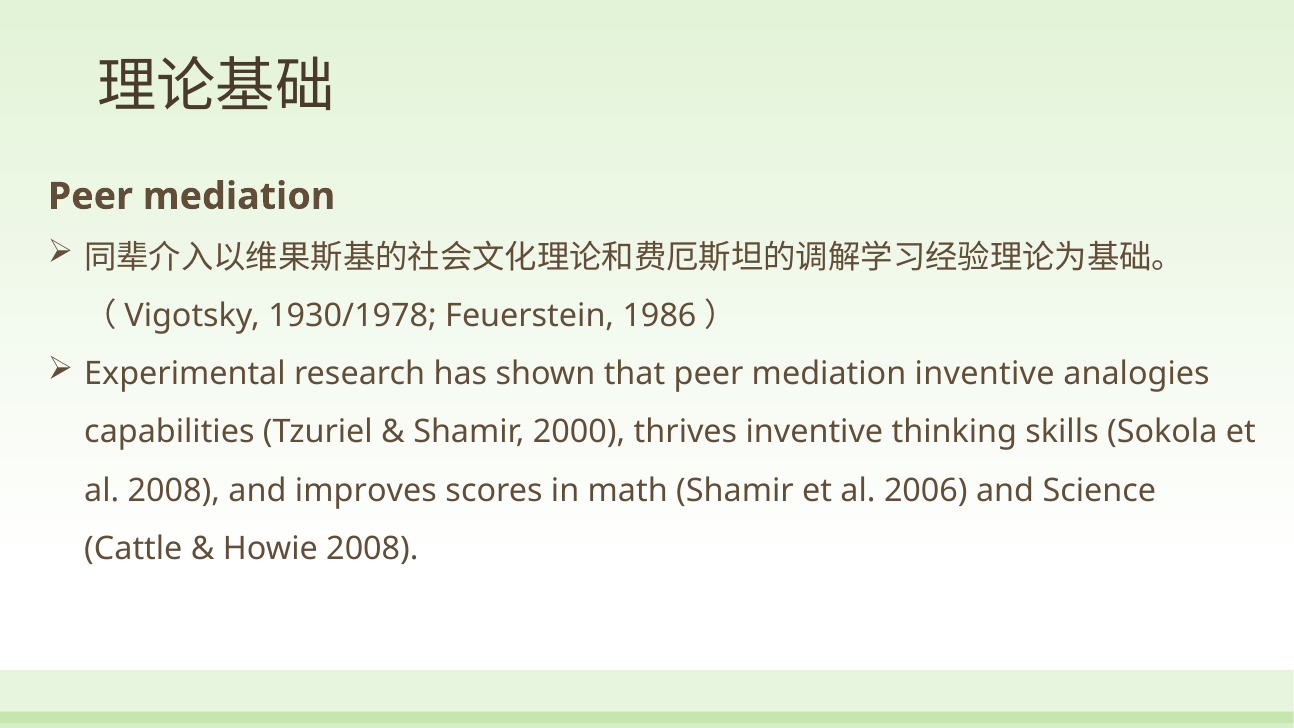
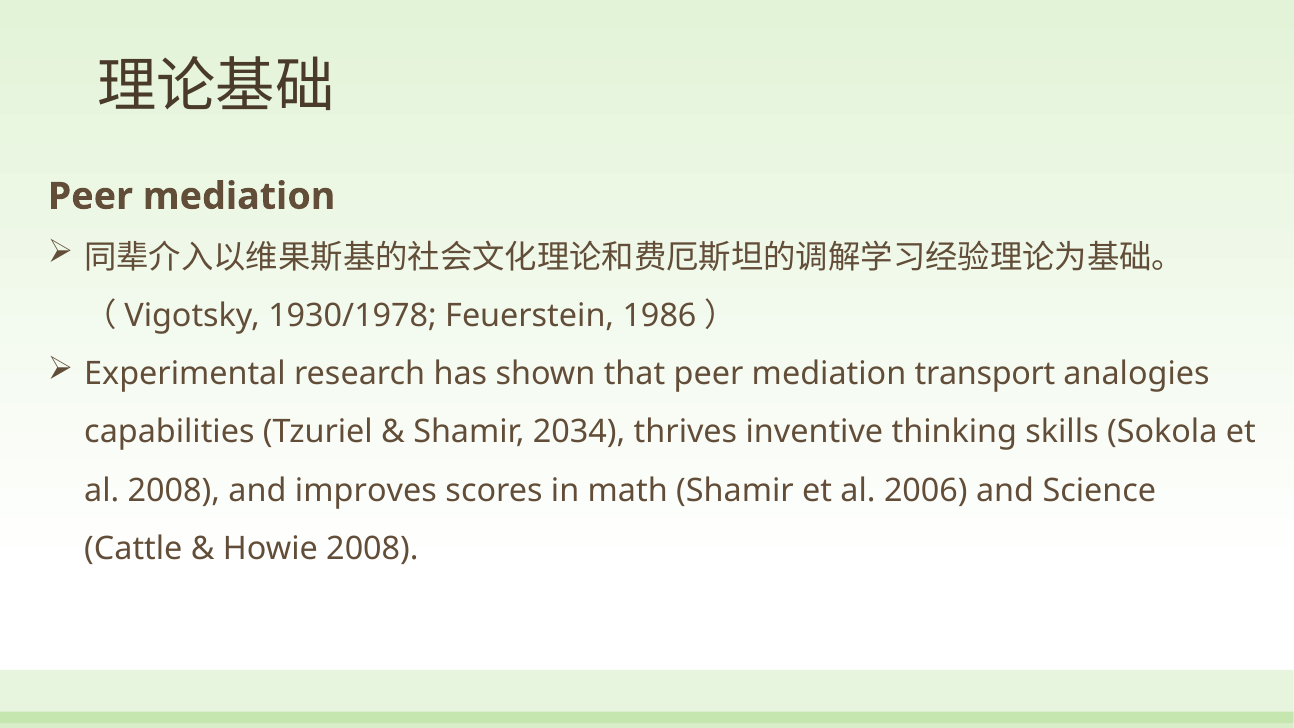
mediation inventive: inventive -> transport (985, 374)
2000: 2000 -> 2034 (579, 432)
